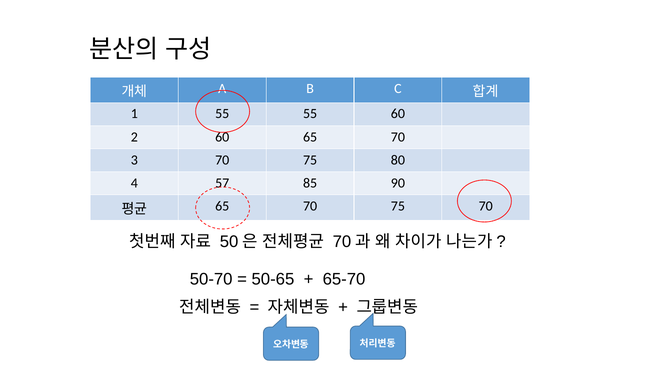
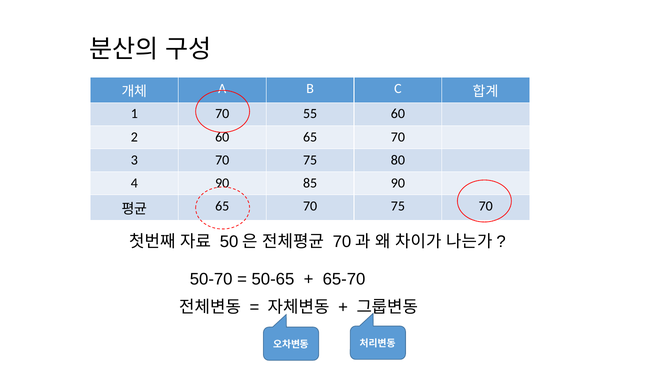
1 55: 55 -> 70 (222, 114)
4 57: 57 -> 90 (222, 183)
